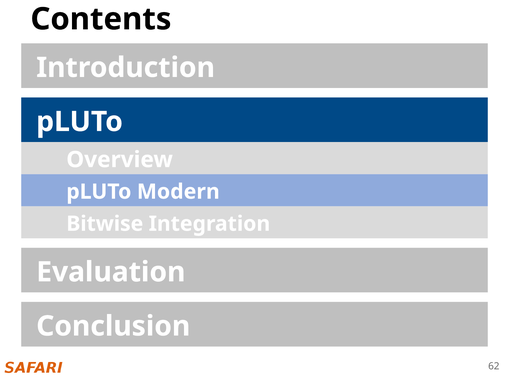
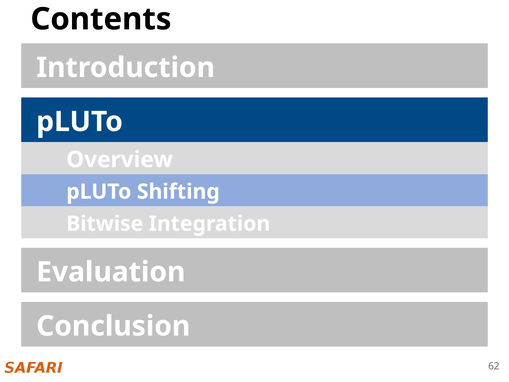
Modern: Modern -> Shifting (178, 192)
